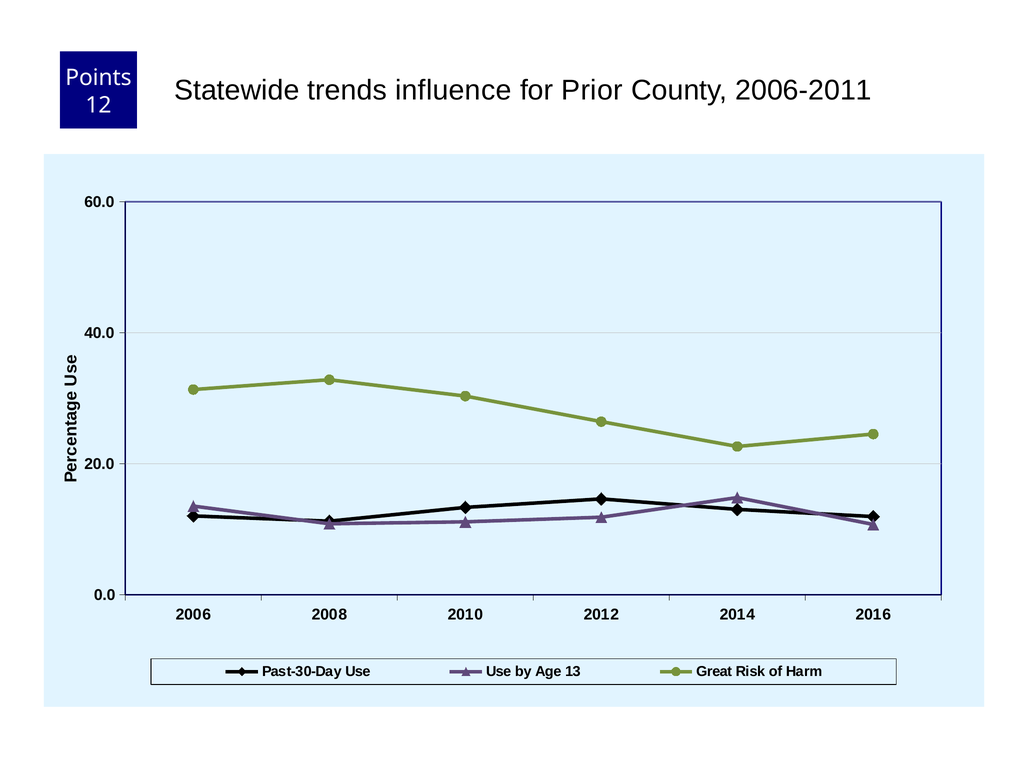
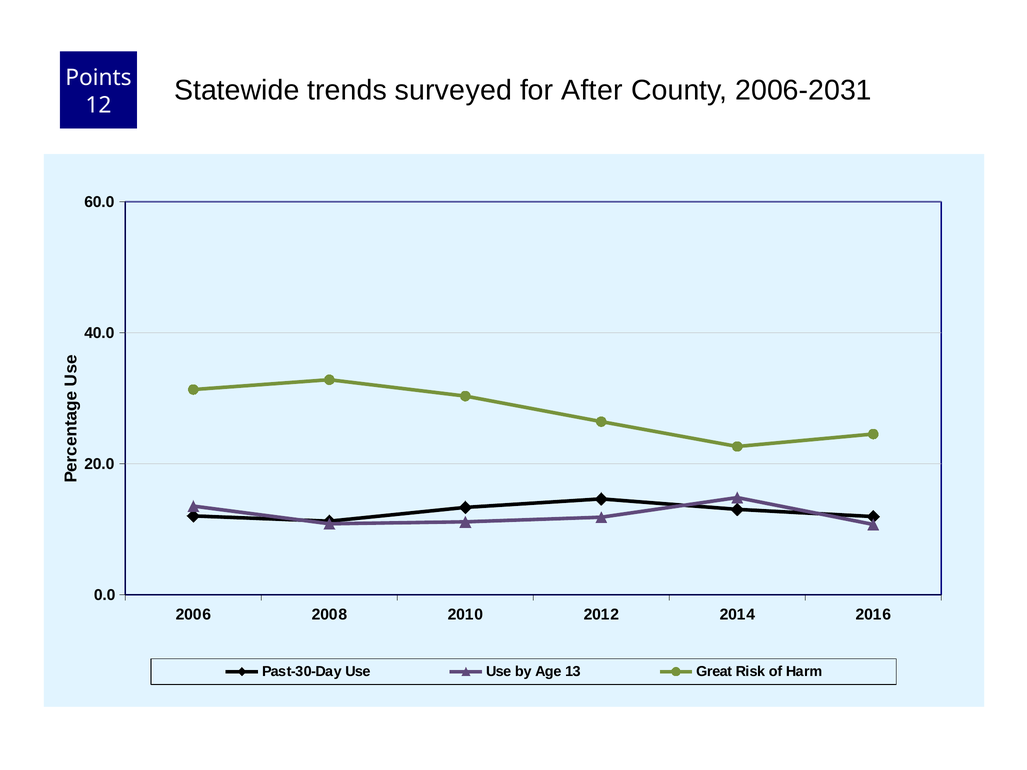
influence: influence -> surveyed (453, 90)
Prior: Prior -> After (592, 90)
2006-2011: 2006-2011 -> 2006-2031 (804, 90)
